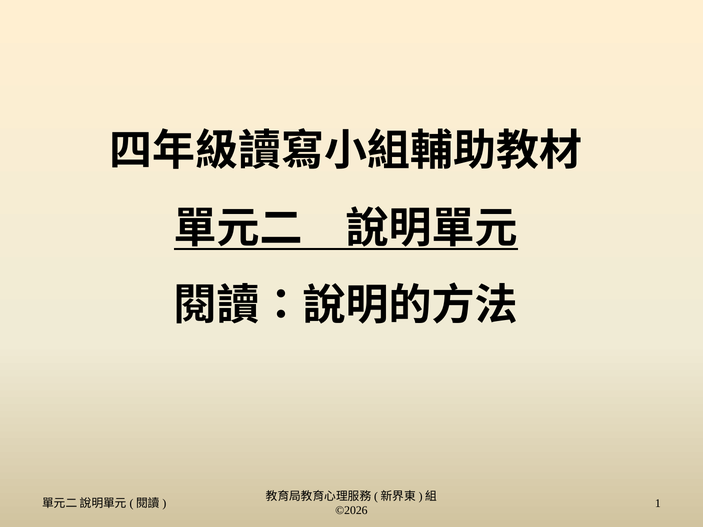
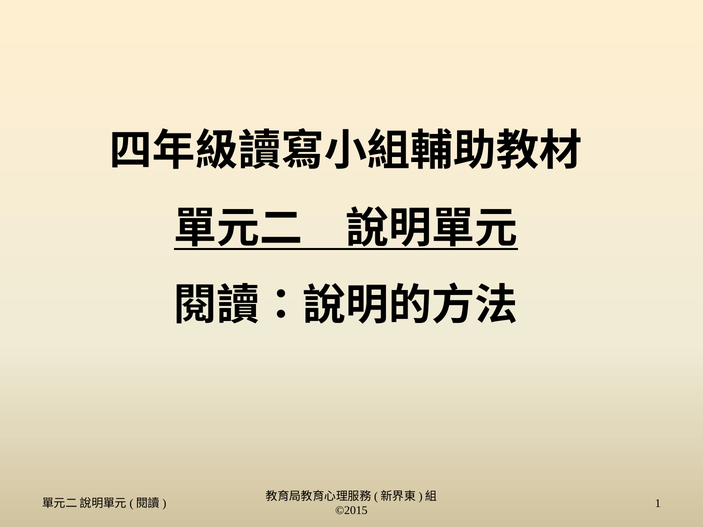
©2026: ©2026 -> ©2015 (351, 511)
